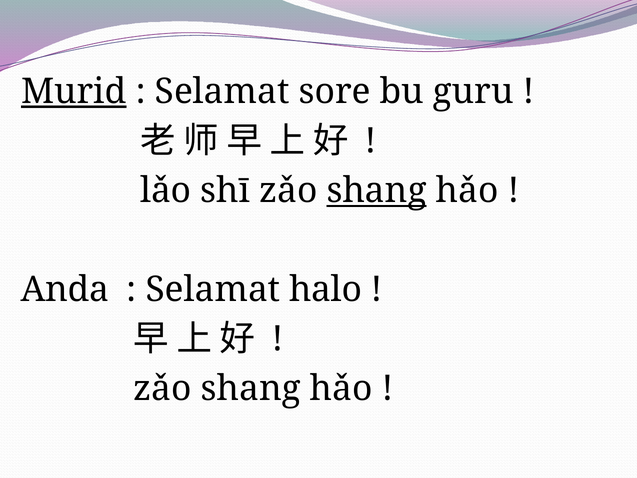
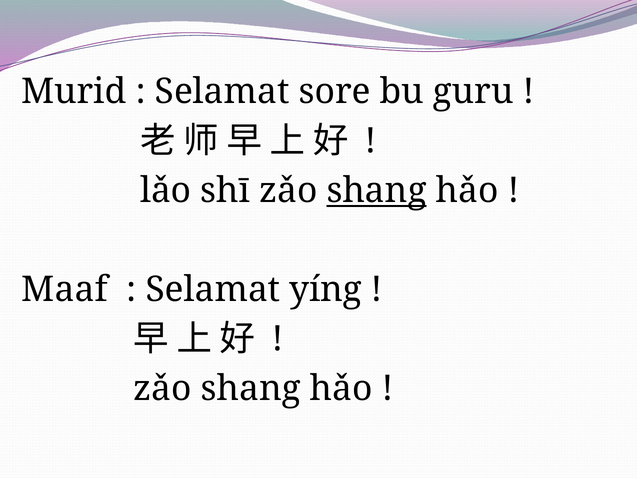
Murid underline: present -> none (74, 92)
Anda: Anda -> Maaf (64, 290)
halo: halo -> yíng (326, 290)
